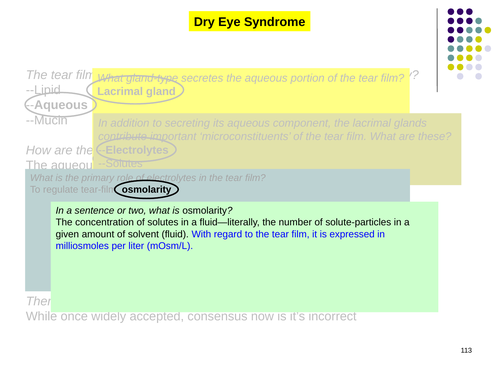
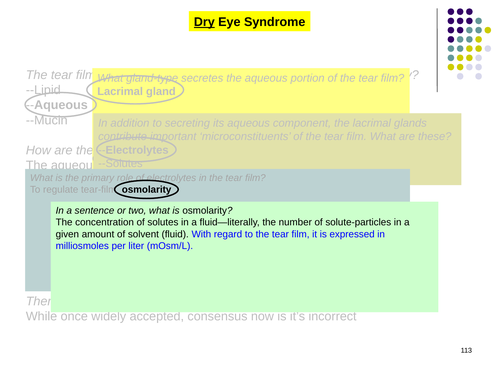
Dry underline: none -> present (204, 22)
